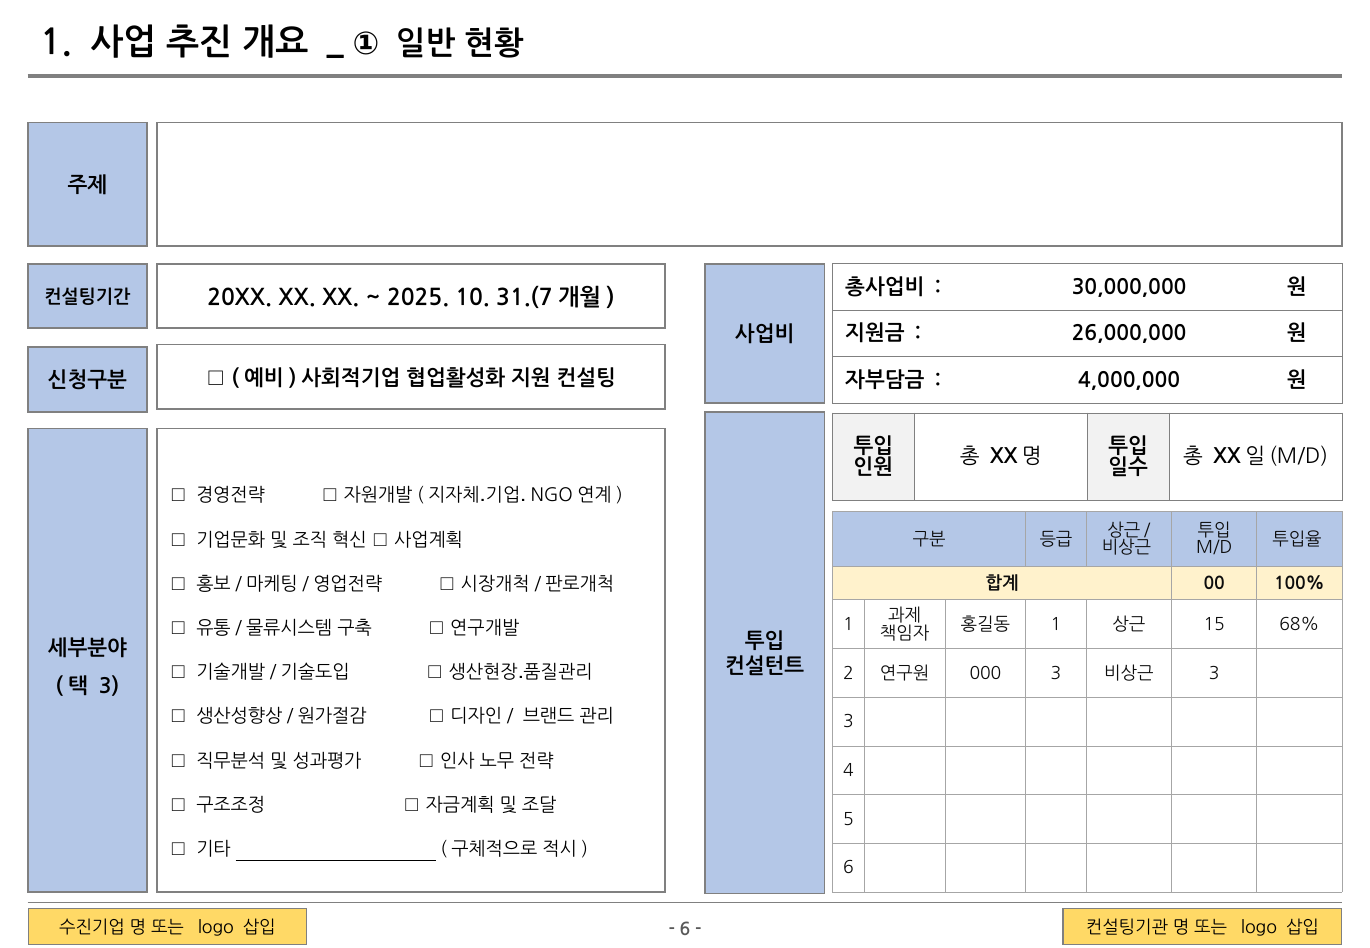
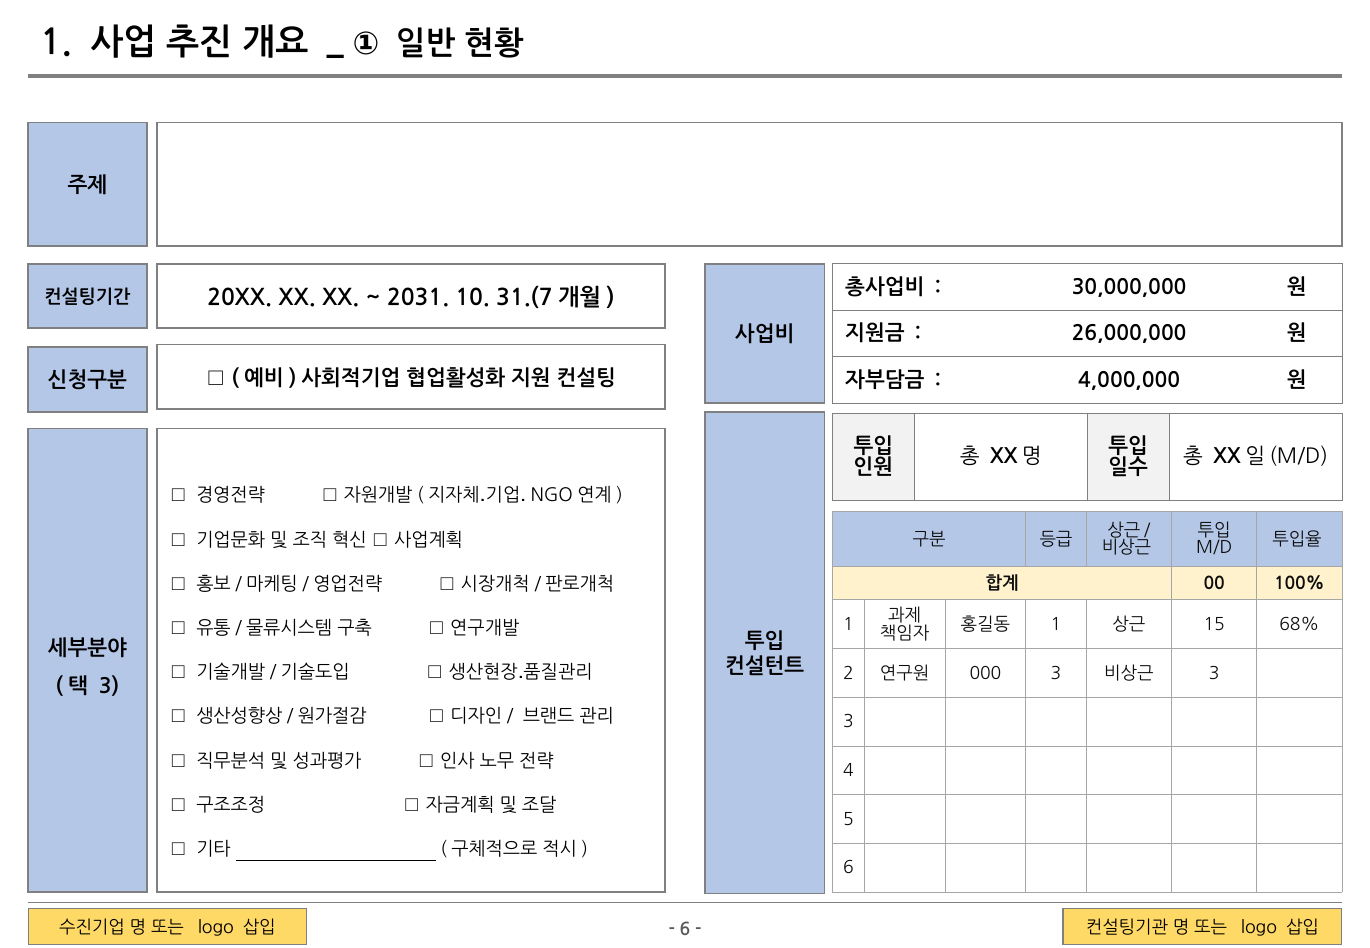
2025: 2025 -> 2031 (418, 298)
